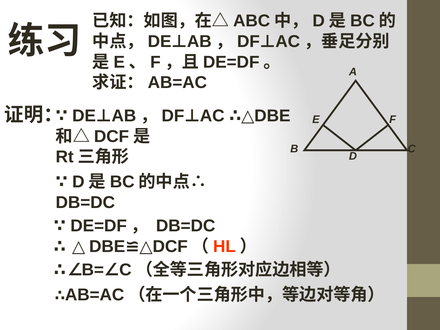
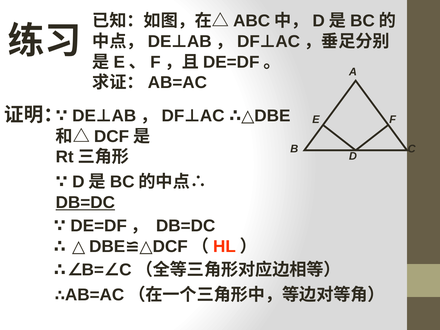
DB=DC underline: none -> present (85, 202)
